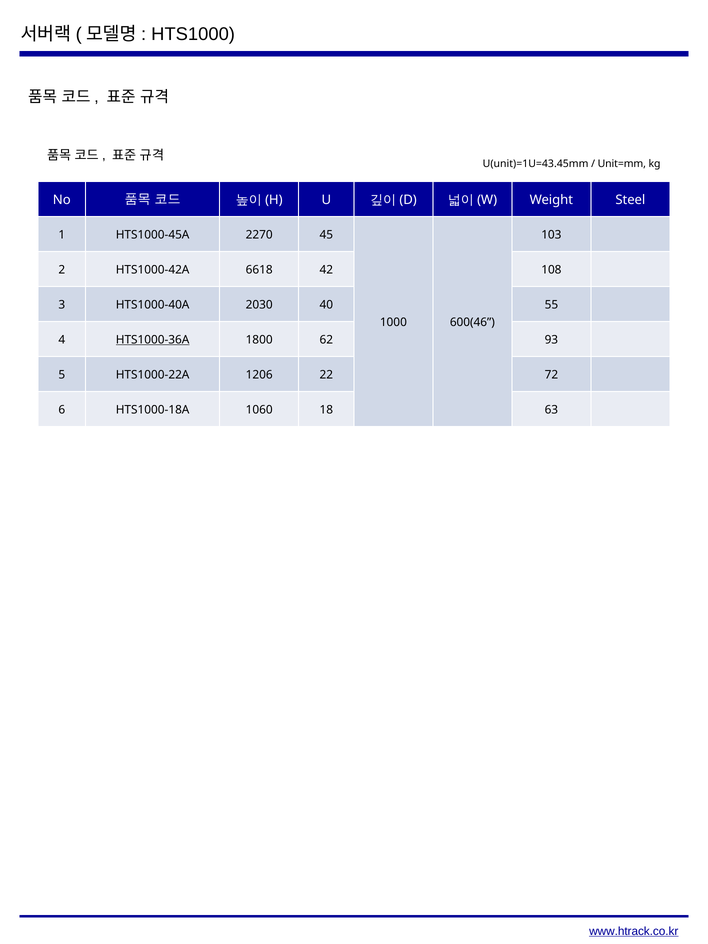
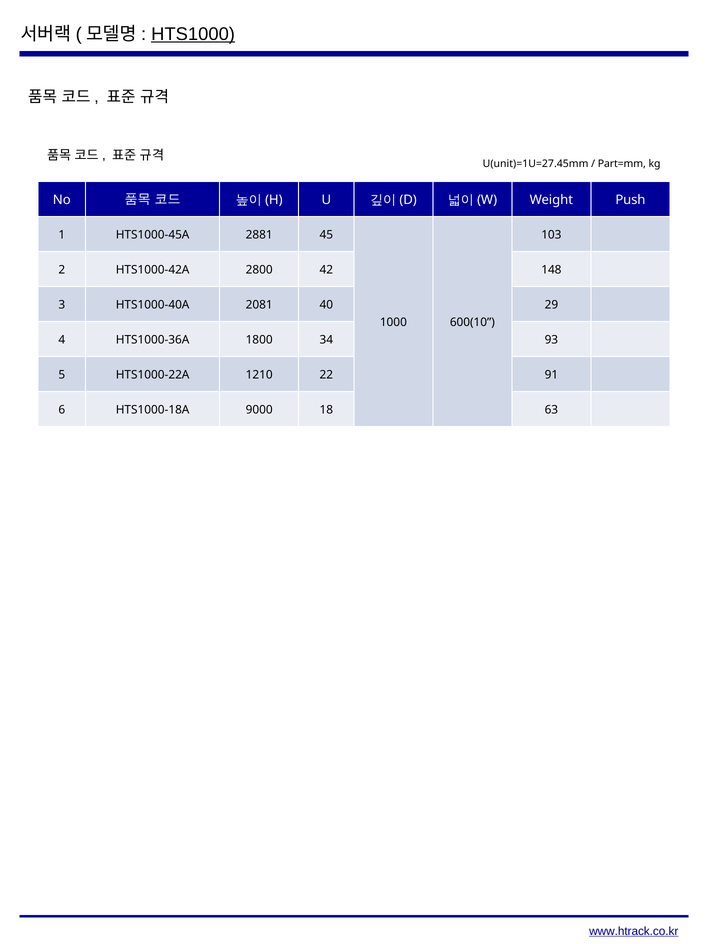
HTS1000 underline: none -> present (193, 34)
U(unit)=1U=43.45mm: U(unit)=1U=43.45mm -> U(unit)=1U=27.45mm (536, 164)
Unit=mm: Unit=mm -> Part=mm (622, 164)
Steel: Steel -> Push (630, 200)
2270: 2270 -> 2881 (259, 235)
6618: 6618 -> 2800 (259, 270)
108: 108 -> 148 (551, 270)
2030: 2030 -> 2081 (259, 305)
55: 55 -> 29 (551, 305)
600(46: 600(46 -> 600(10 (472, 322)
HTS1000-36A underline: present -> none (153, 340)
62: 62 -> 34 (326, 340)
1206: 1206 -> 1210 (259, 375)
72: 72 -> 91 (551, 375)
1060: 1060 -> 9000 (259, 410)
